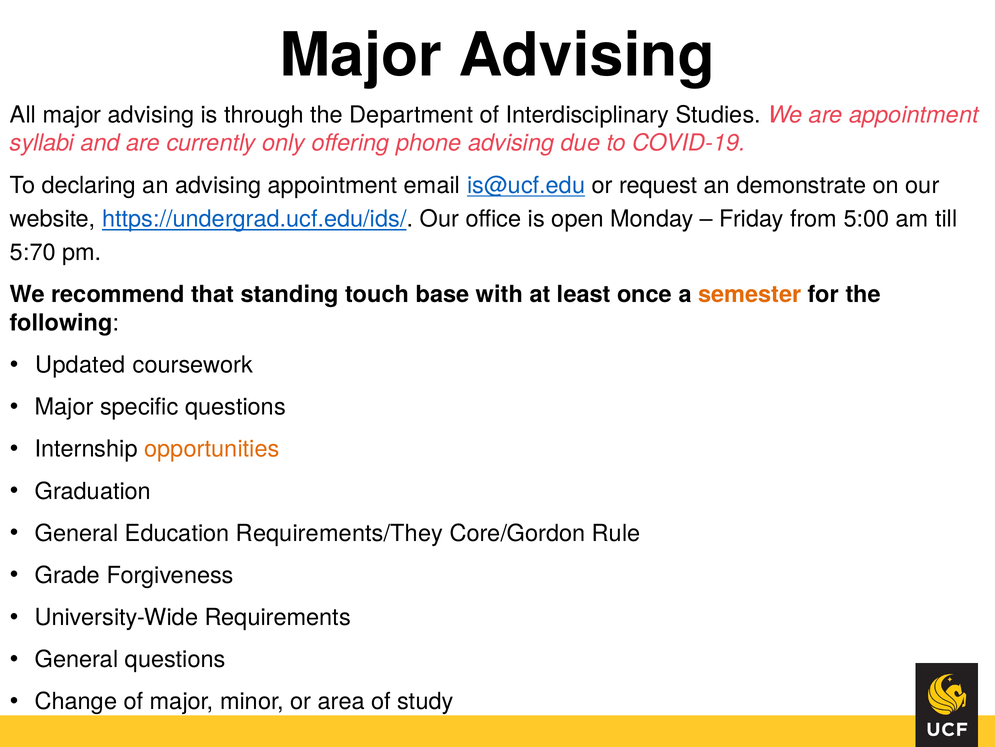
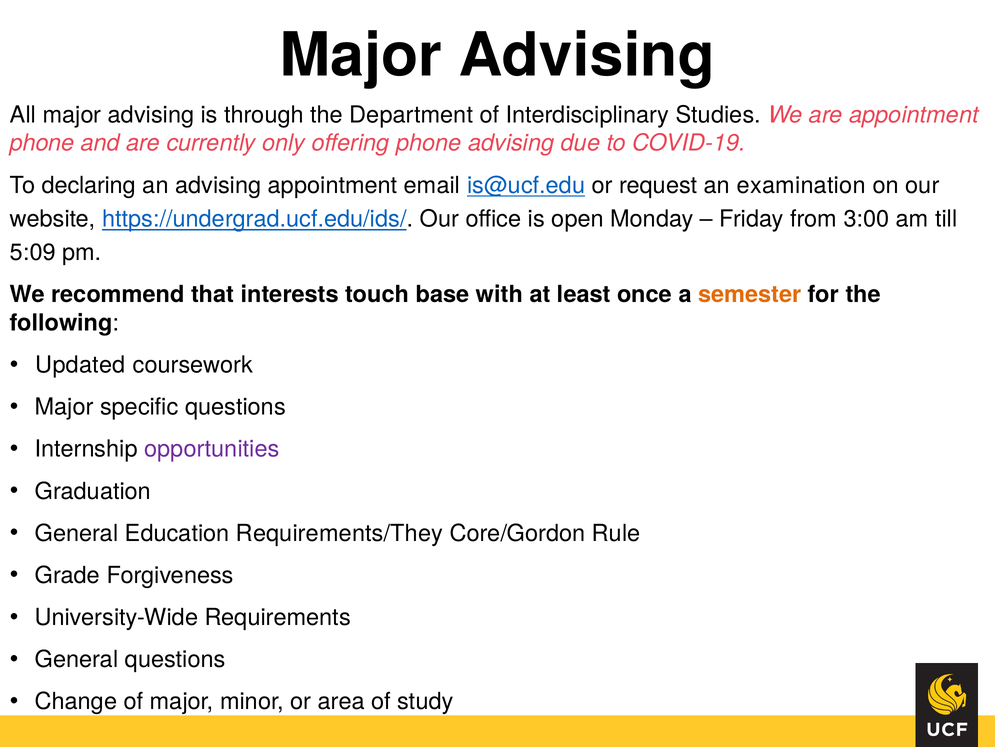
syllabi: syllabi -> phone (42, 143)
demonstrate: demonstrate -> examination (801, 185)
5:00: 5:00 -> 3:00 (866, 219)
5:70: 5:70 -> 5:09 (33, 252)
standing: standing -> interests (290, 294)
opportunities colour: orange -> purple (212, 449)
